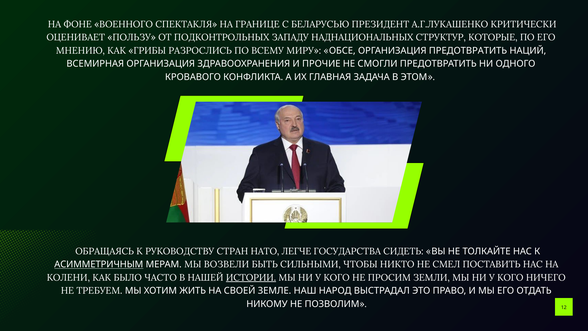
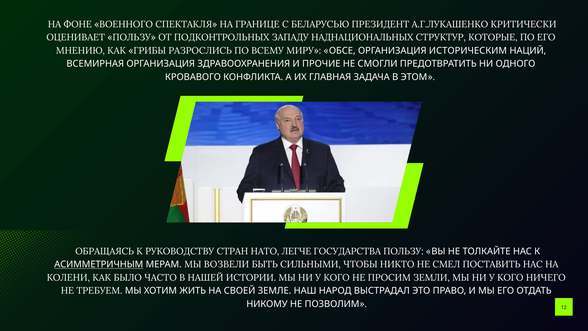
ОРГАНИЗАЦИЯ ПРЕДОТВРАТИТЬ: ПРЕДОТВРАТИТЬ -> ИСТОРИЧЕСКИМ (468, 51)
ГОСУДАРСТВА СИДЕТЬ: СИДЕТЬ -> ПОЛЬЗУ (403, 251)
ИСТОРИИ underline: present -> none (251, 277)
